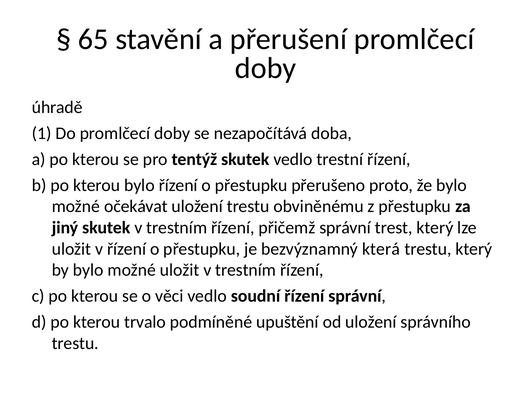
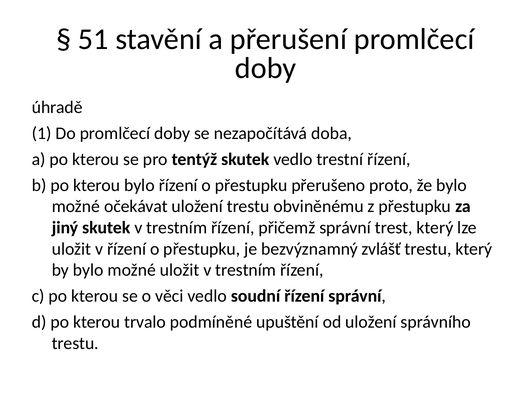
65: 65 -> 51 (93, 39)
která: která -> zvlášť (381, 249)
